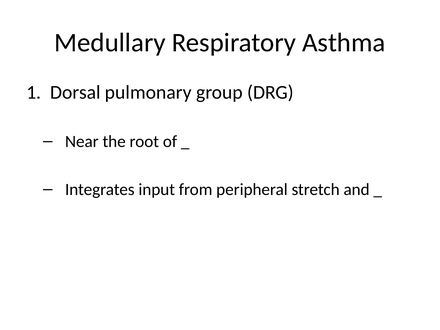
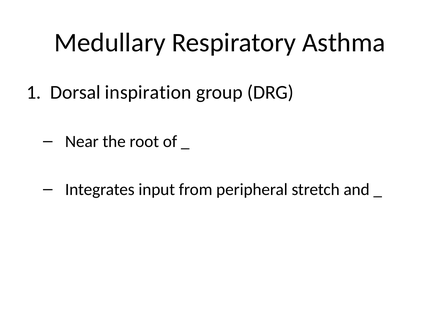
pulmonary: pulmonary -> inspiration (148, 92)
